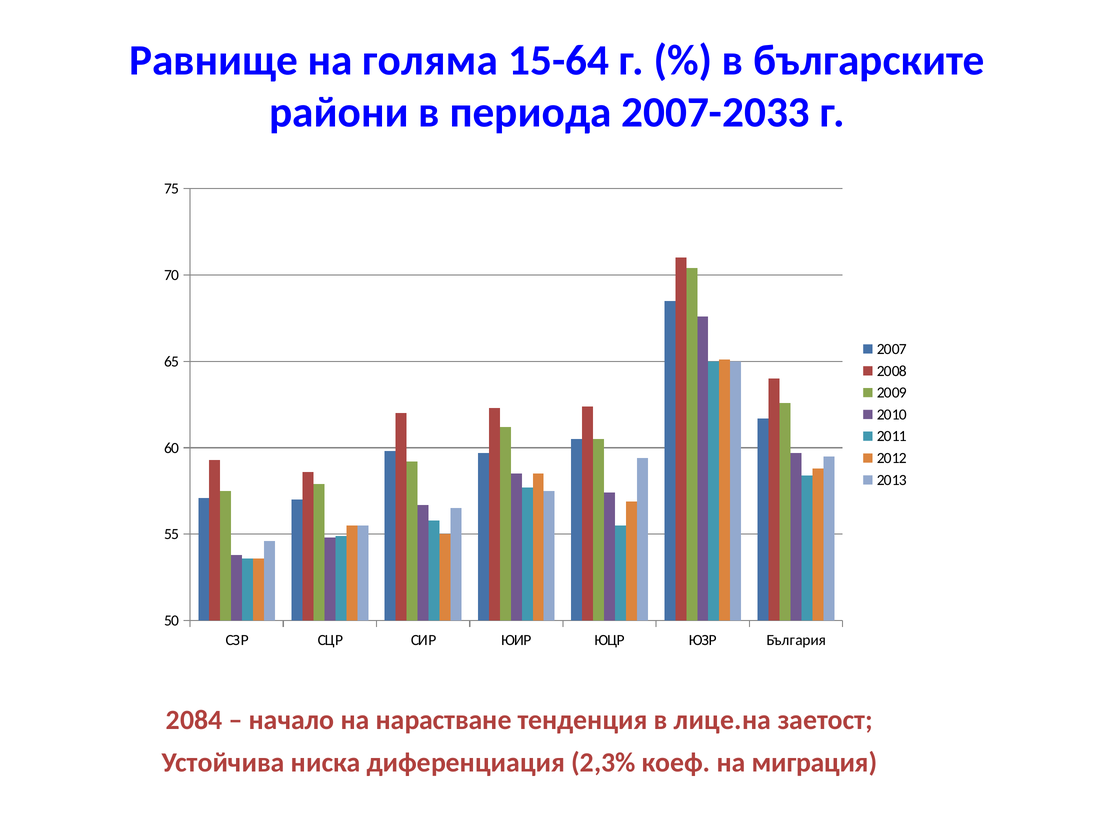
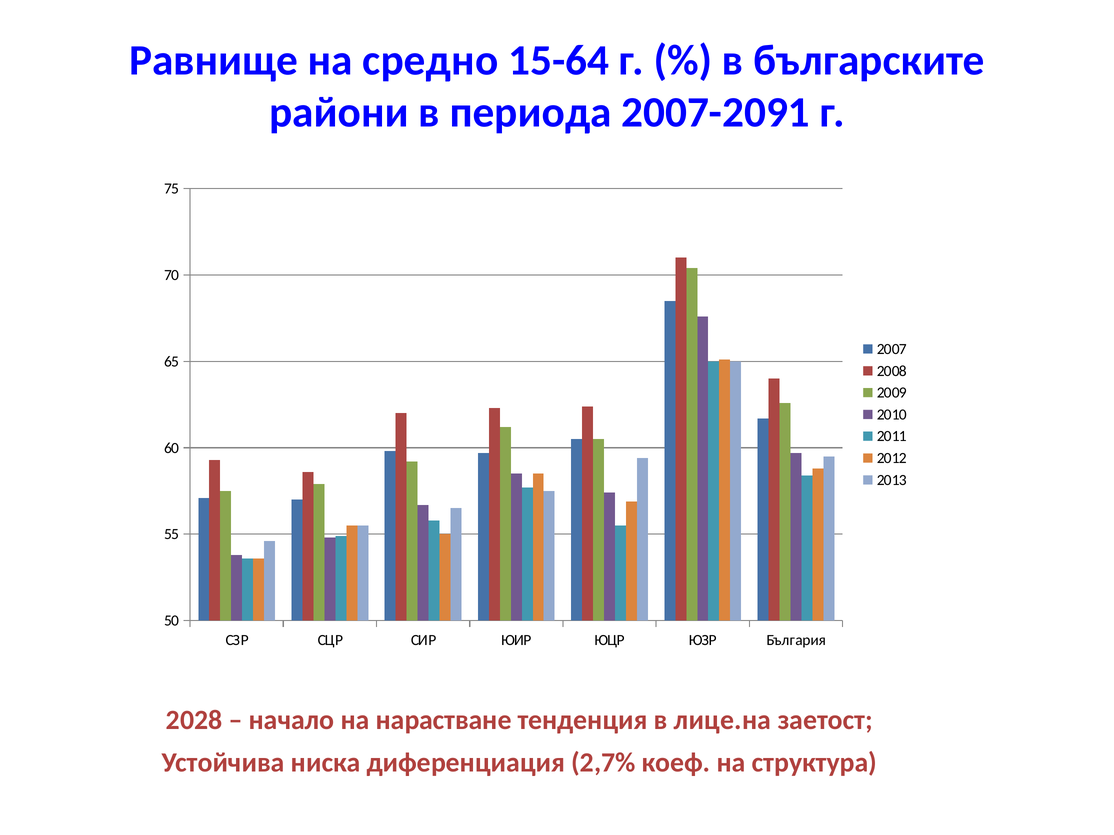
голяма: голяма -> средно (430, 61)
2007-2033: 2007-2033 -> 2007-2091 (716, 113)
2084: 2084 -> 2028 (194, 720)
2,3%: 2,3% -> 2,7% (603, 763)
миграция: миграция -> структура (814, 763)
